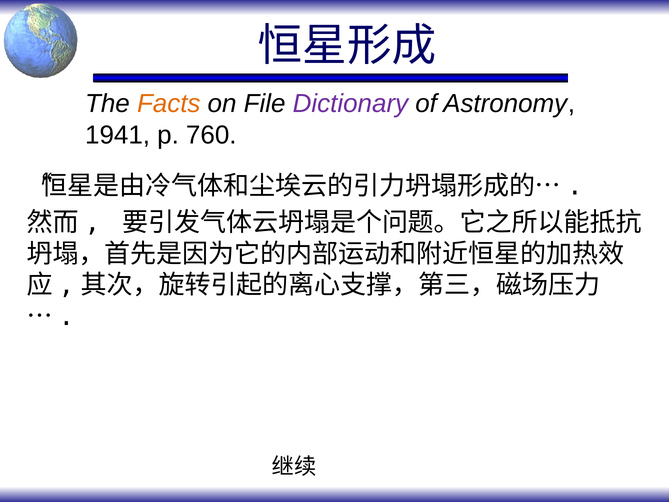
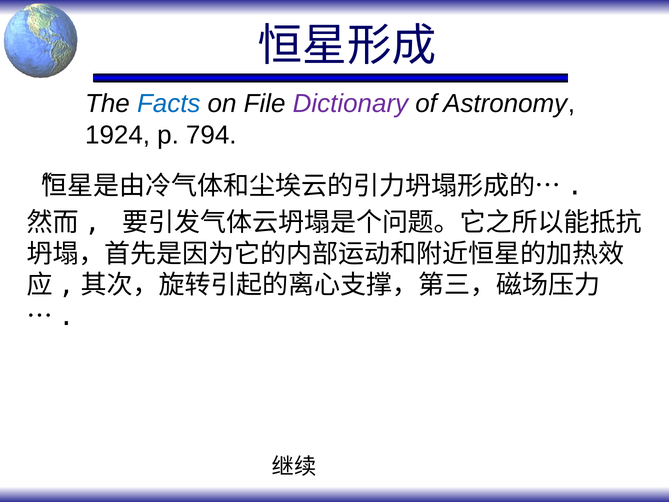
Facts colour: orange -> blue (169, 104)
1941: 1941 -> 1924 (118, 135)
760: 760 -> 794 (211, 135)
